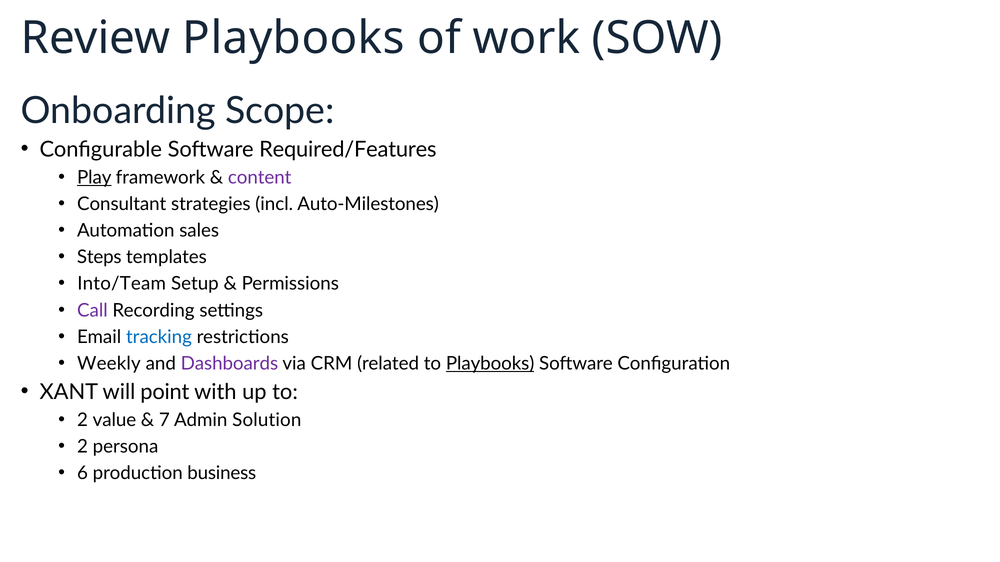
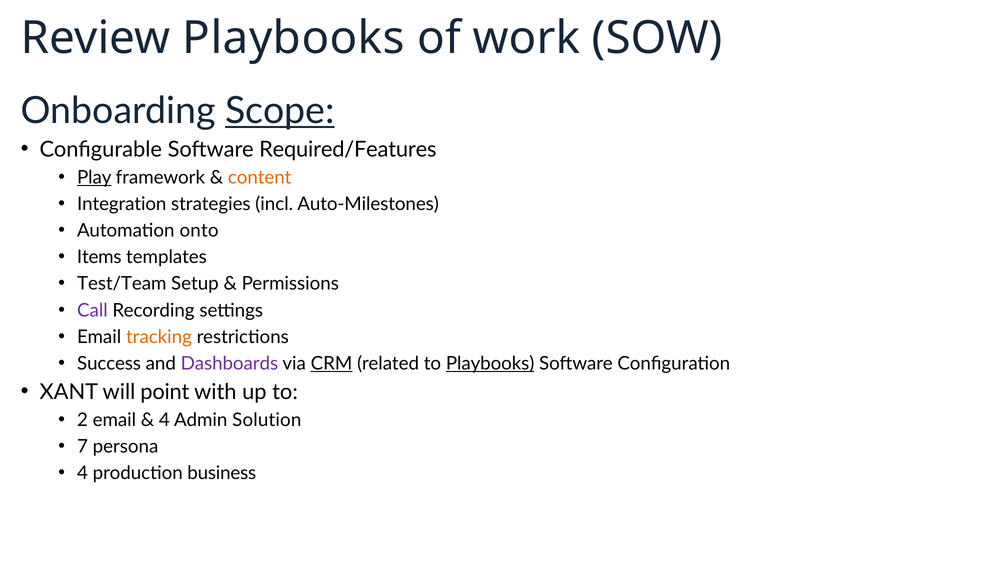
Scope underline: none -> present (280, 111)
content colour: purple -> orange (260, 178)
Consultant: Consultant -> Integration (122, 204)
sales: sales -> onto (199, 231)
Steps: Steps -> Items (99, 257)
Into/Team: Into/Team -> Test/Team (122, 284)
tracking colour: blue -> orange (159, 337)
Weekly: Weekly -> Success (109, 364)
CRM underline: none -> present (332, 364)
2 value: value -> email (114, 421)
7: 7 -> 4 (164, 421)
2: 2 -> 7 (83, 447)
6: 6 -> 4 (83, 474)
